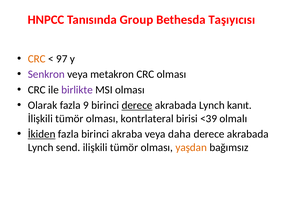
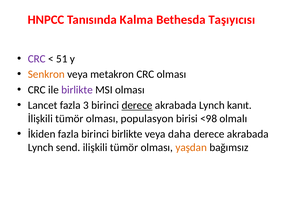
Group: Group -> Kalma (136, 20)
CRC colour: orange -> purple (37, 59)
97: 97 -> 51 (62, 59)
Senkron colour: purple -> orange (46, 74)
Olarak: Olarak -> Lancet (43, 106)
9: 9 -> 3 (86, 106)
kontrlateral: kontrlateral -> populasyon (147, 119)
<39: <39 -> <98 (209, 119)
İkiden underline: present -> none (42, 134)
birinci akraba: akraba -> birlikte (127, 134)
